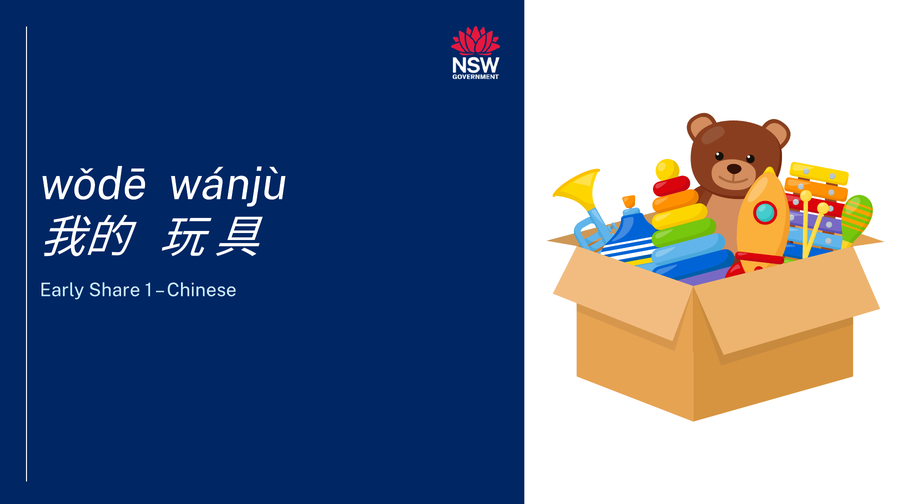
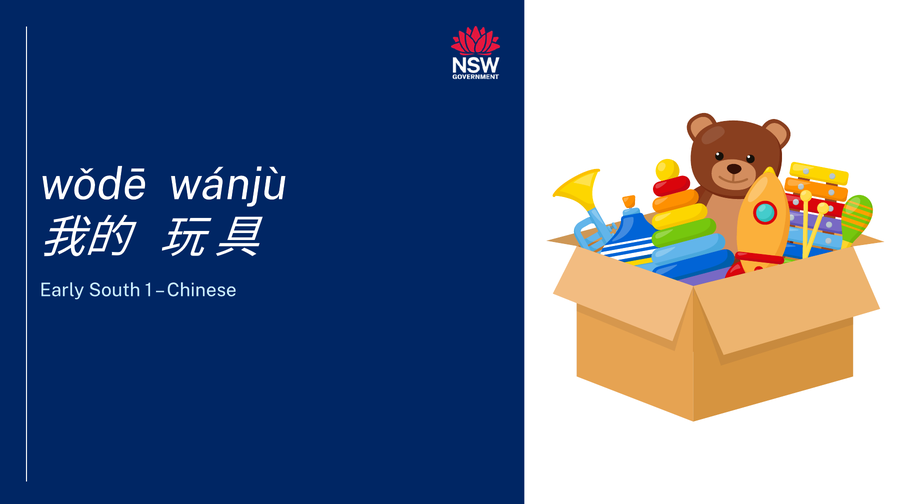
Share: Share -> South (115, 290)
